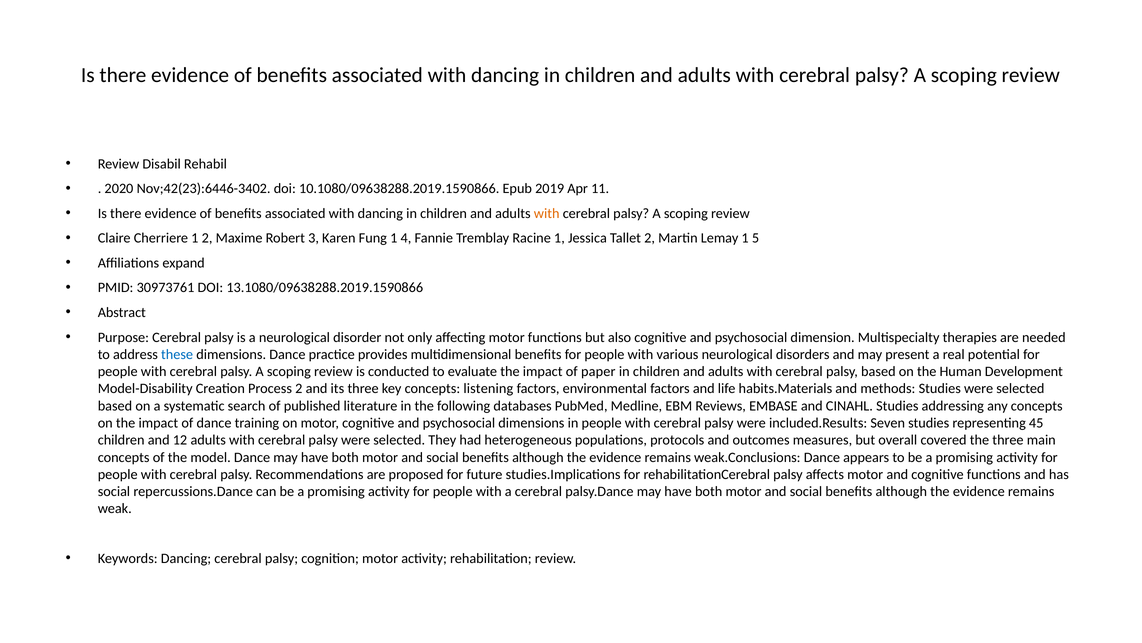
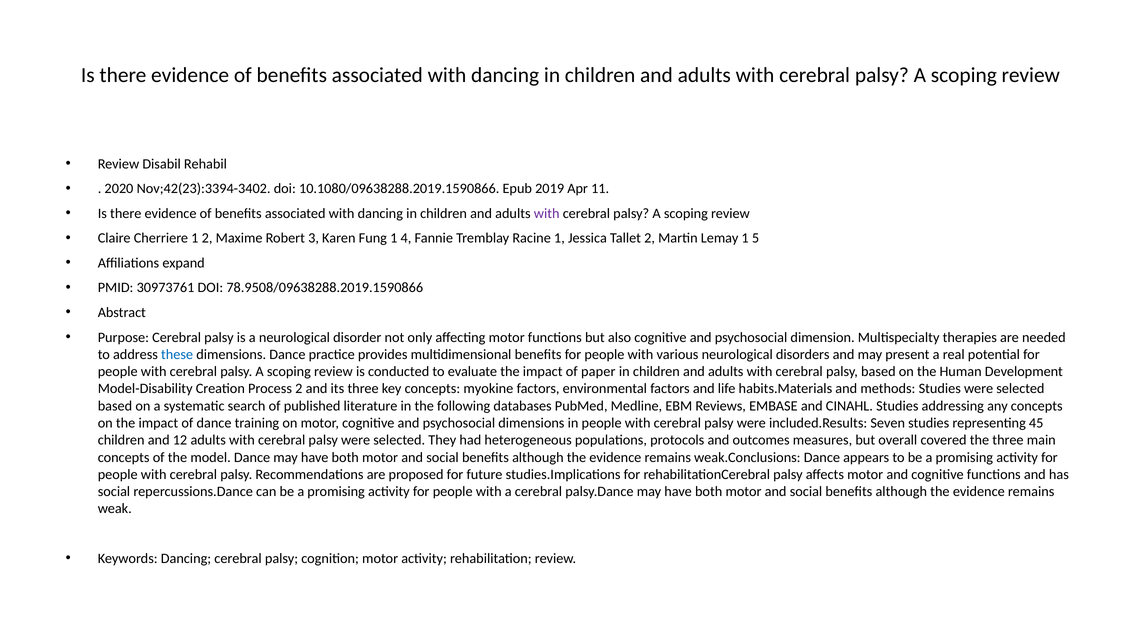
Nov;42(23):6446-3402: Nov;42(23):6446-3402 -> Nov;42(23):3394-3402 (204, 188)
with colour: orange -> purple (547, 213)
13.1080/09638288.2019.1590866: 13.1080/09638288.2019.1590866 -> 78.9508/09638288.2019.1590866 (325, 287)
listening: listening -> myokine (488, 388)
